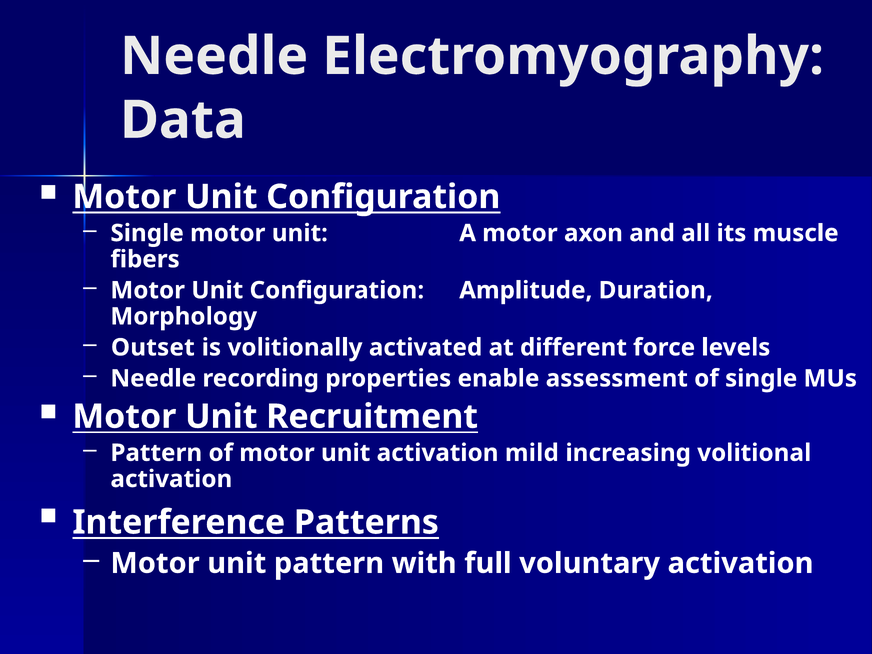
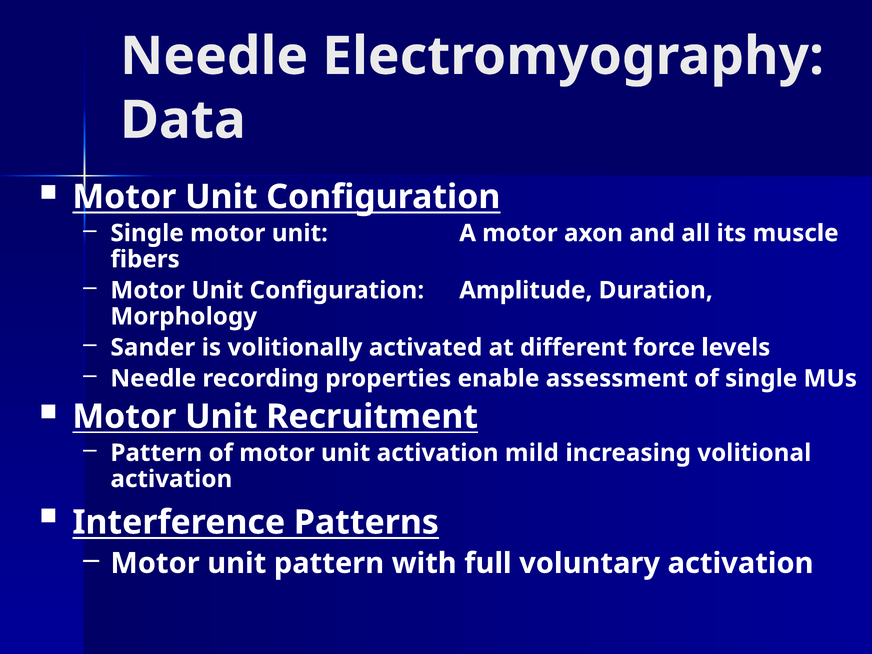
Outset: Outset -> Sander (153, 347)
